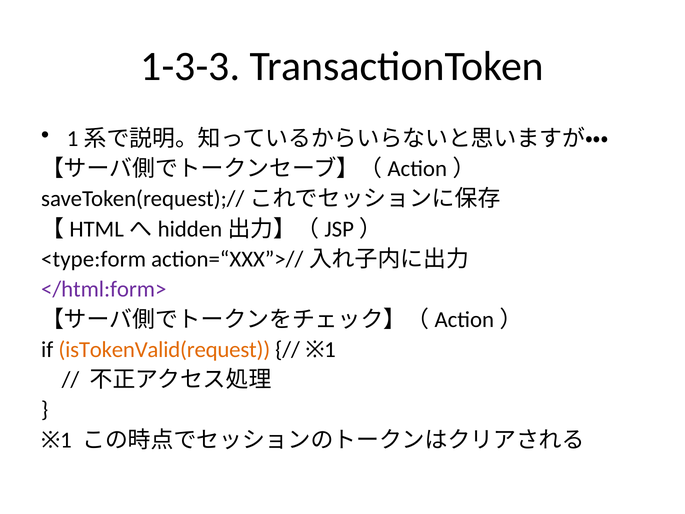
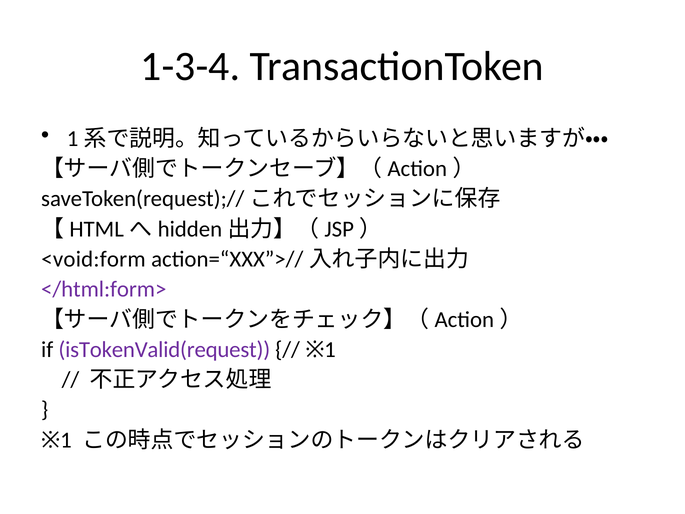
1-3-3: 1-3-3 -> 1-3-4 (190, 66)
<type:form: <type:form -> <void:form (93, 259)
isTokenValid(request colour: orange -> purple (164, 349)
